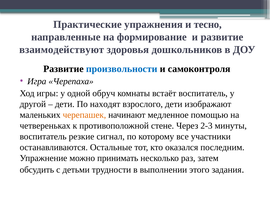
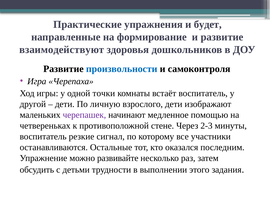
тесно: тесно -> будет (208, 24)
обруч: обруч -> точки (104, 93)
находят: находят -> личную (105, 104)
черепашек colour: orange -> purple (84, 115)
принимать: принимать -> развивайте (118, 158)
